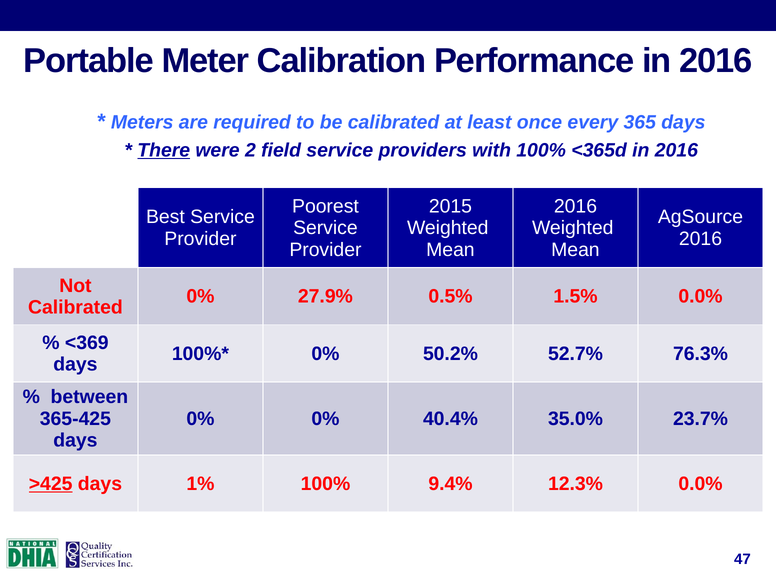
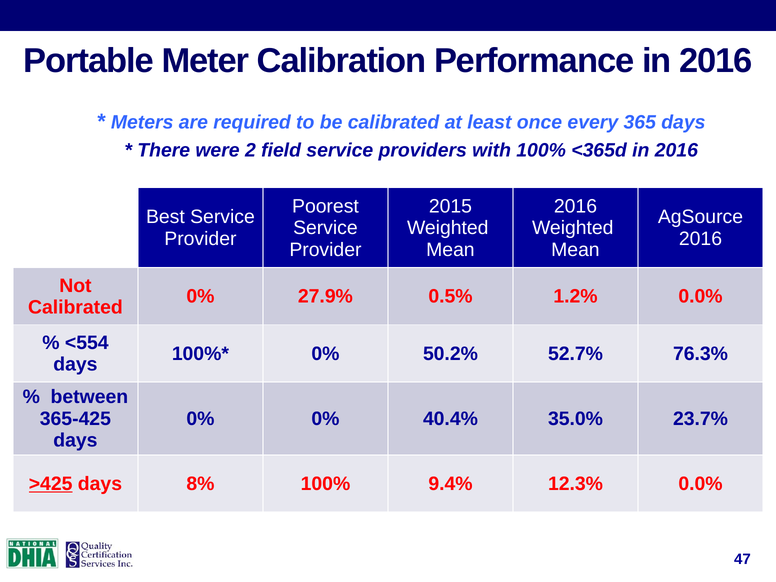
There underline: present -> none (164, 150)
1.5%: 1.5% -> 1.2% (576, 297)
<369: <369 -> <554 (87, 343)
1%: 1% -> 8% (200, 484)
